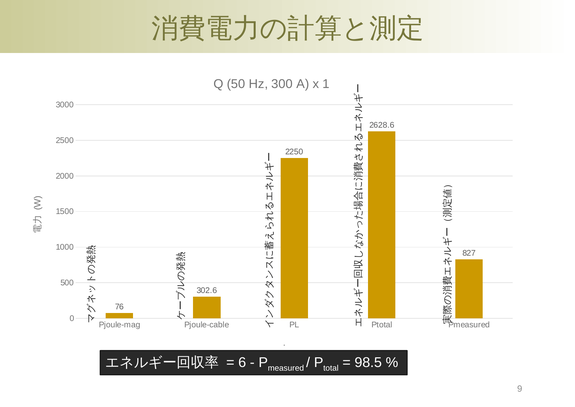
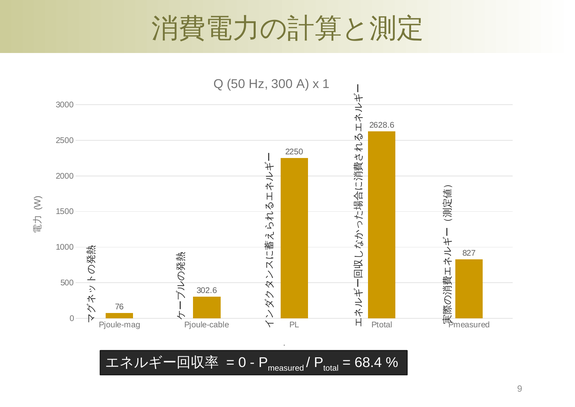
6: 6 -> 0 (242, 362)
98.5: 98.5 -> 68.4 (368, 362)
